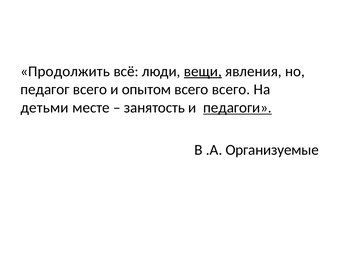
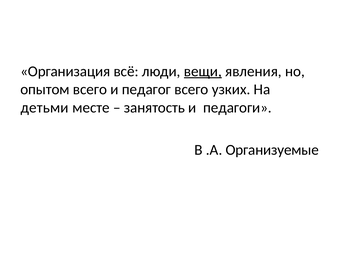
Продолжить: Продолжить -> Организация (65, 71)
педагог: педагог -> опытом (45, 89)
опытом: опытом -> педагог (146, 89)
всего всего: всего -> узких (231, 89)
педагоги underline: present -> none (237, 107)
